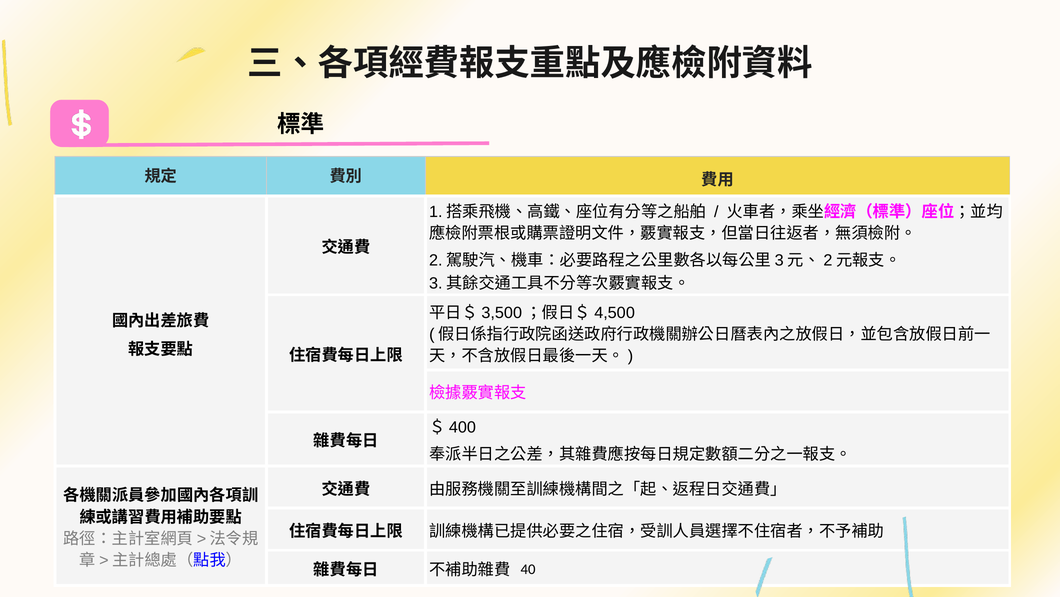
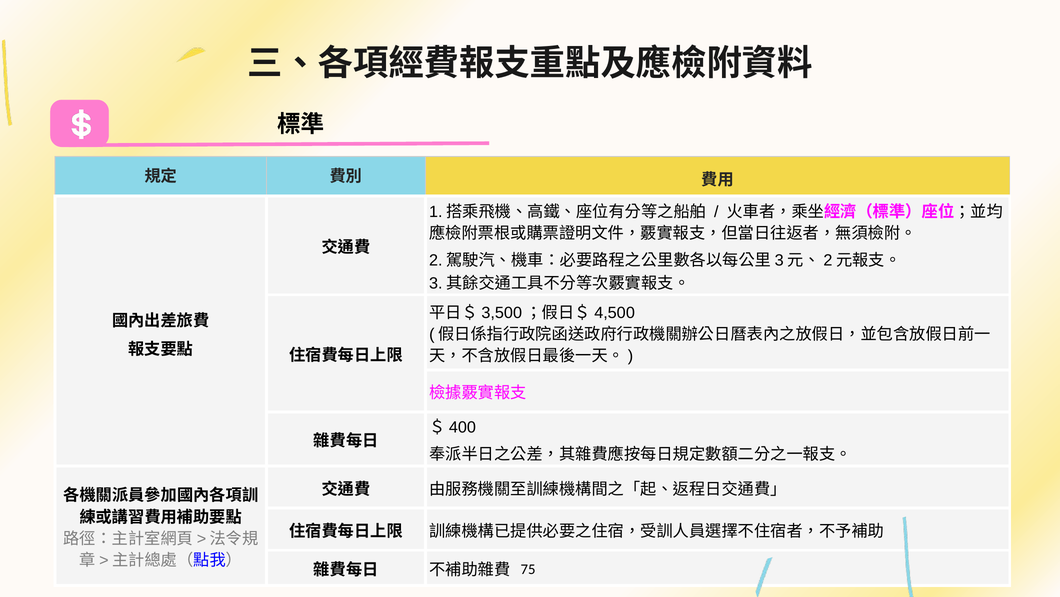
40: 40 -> 75 (528, 569)
